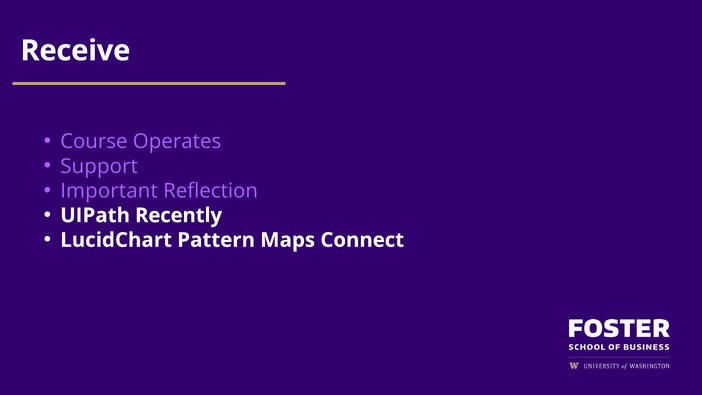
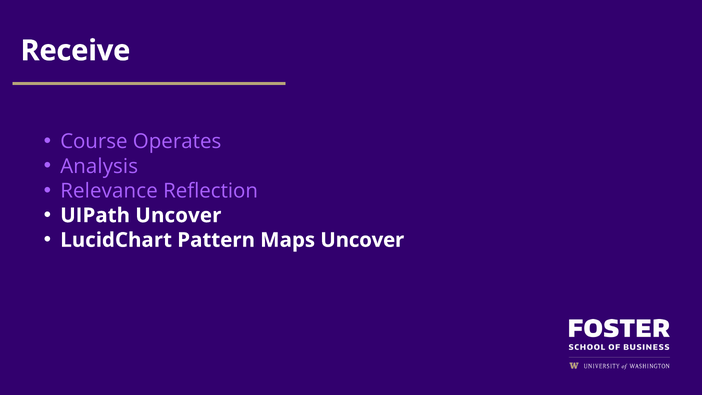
Support: Support -> Analysis (99, 166)
Important: Important -> Relevance (109, 191)
UIPath Recently: Recently -> Uncover (178, 215)
Maps Connect: Connect -> Uncover (362, 240)
